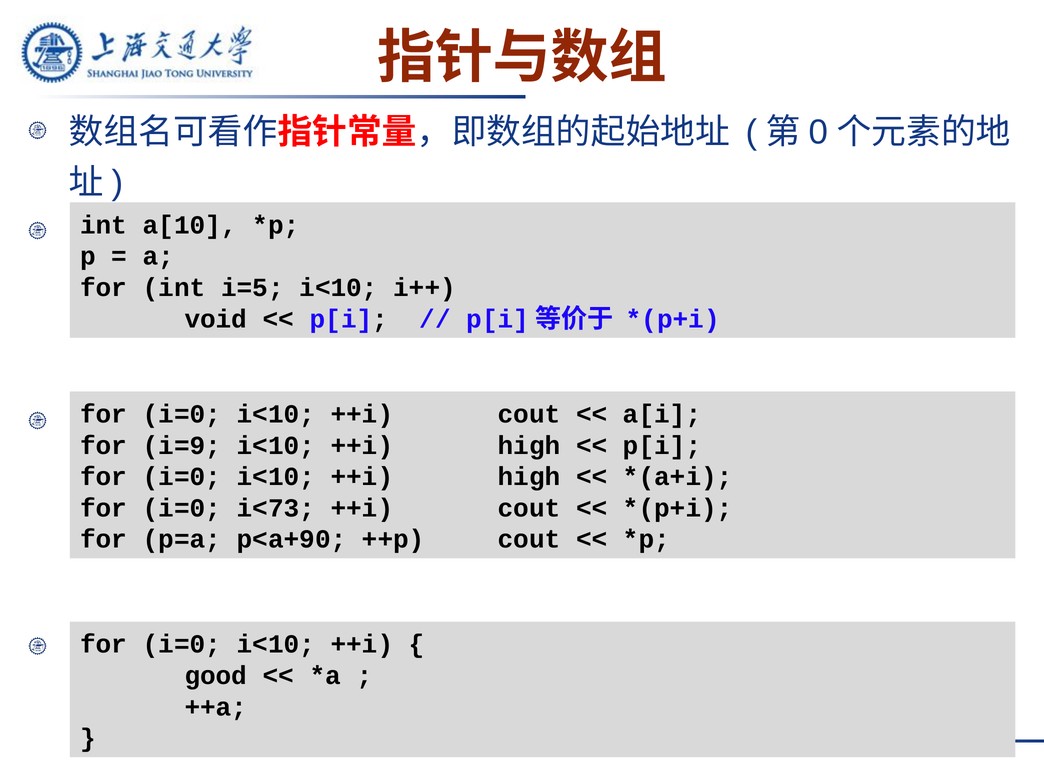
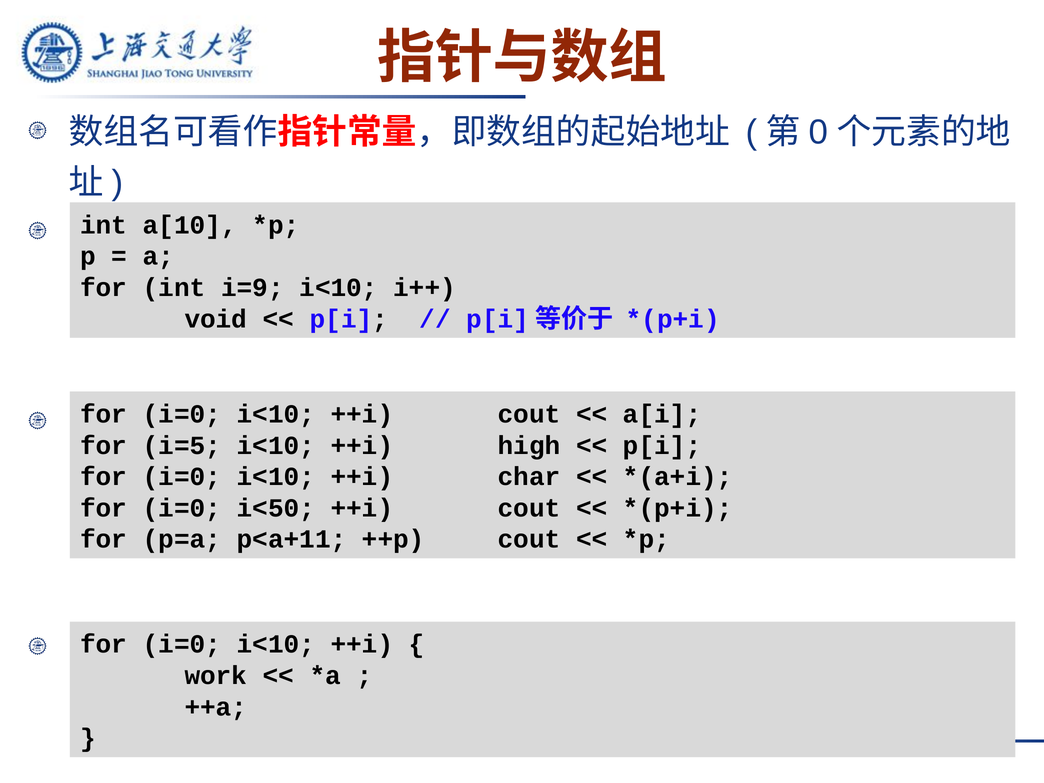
i=5: i=5 -> i=9 (252, 288)
i=9: i=9 -> i=5 (182, 445)
i=0 i<10 ++i high: high -> char (529, 477)
i<73: i<73 -> i<50 (276, 508)
p<a+90: p<a+90 -> p<a+11 (292, 539)
good: good -> work (216, 676)
